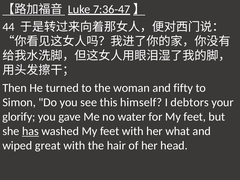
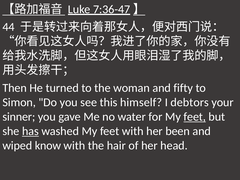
glorify: glorify -> sinner (19, 117)
feet underline: none -> present (195, 117)
what: what -> been (178, 131)
great: great -> know (48, 146)
